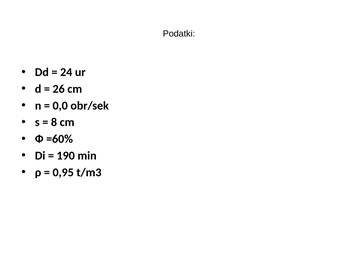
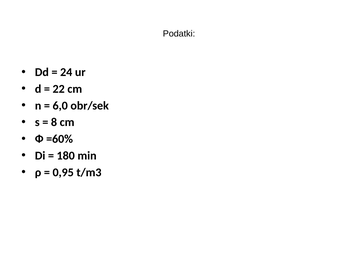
26: 26 -> 22 (59, 89)
0,0: 0,0 -> 6,0 (60, 106)
190: 190 -> 180 (66, 156)
